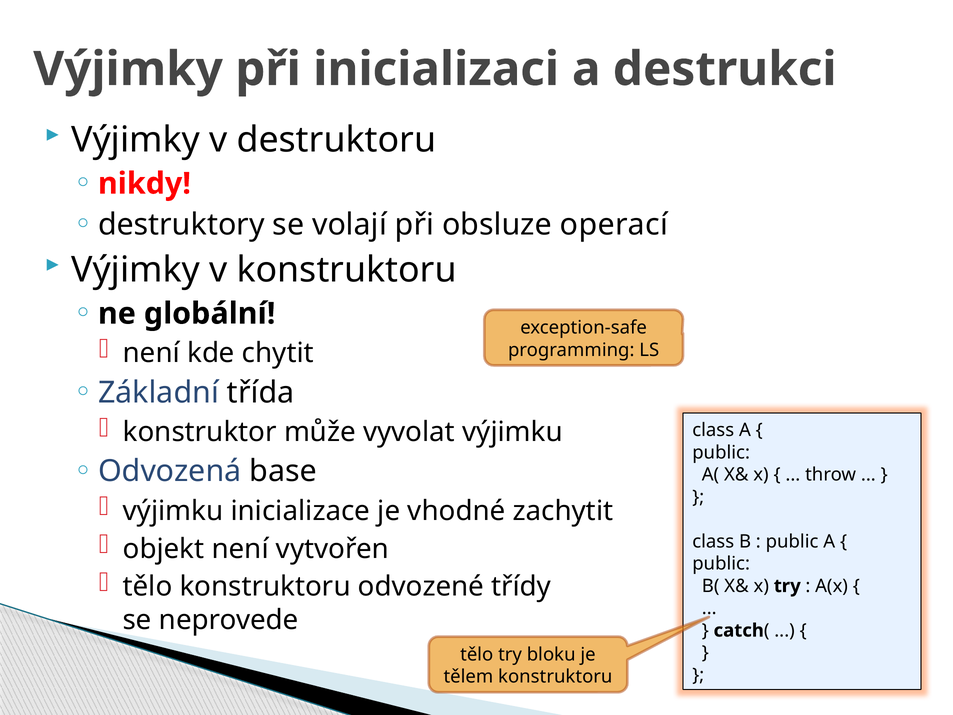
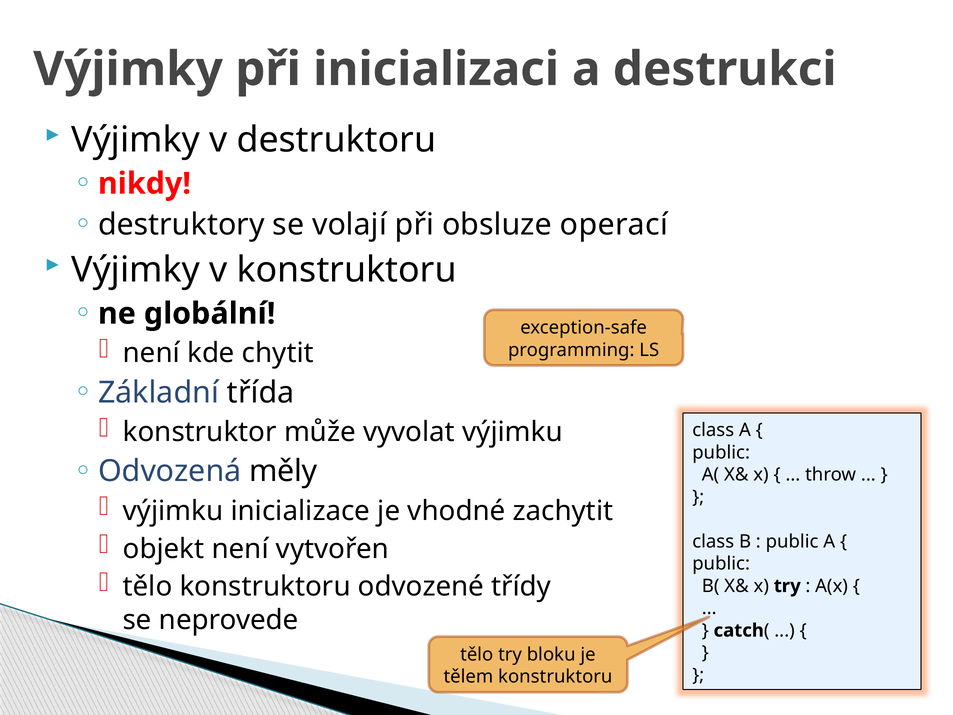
base: base -> měly (283, 471)
